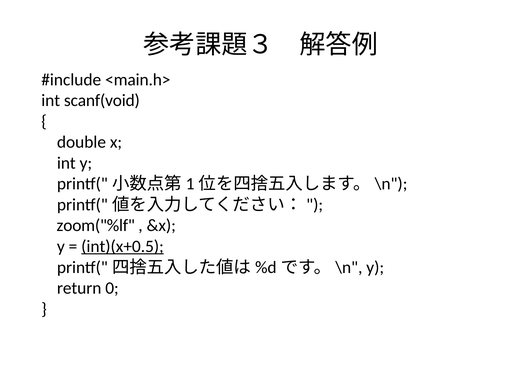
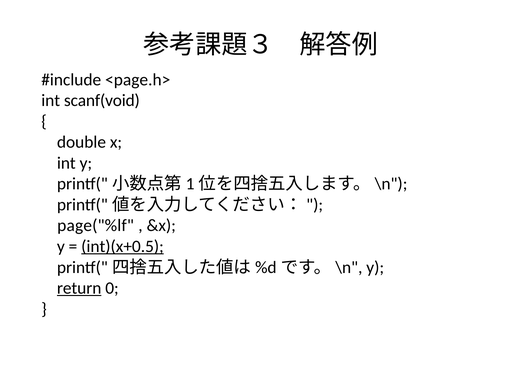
<main.h>: <main.h> -> <page.h> (138, 80)
zoom("%lf: zoom("%lf -> page("%lf (96, 225)
return underline: none -> present (79, 288)
